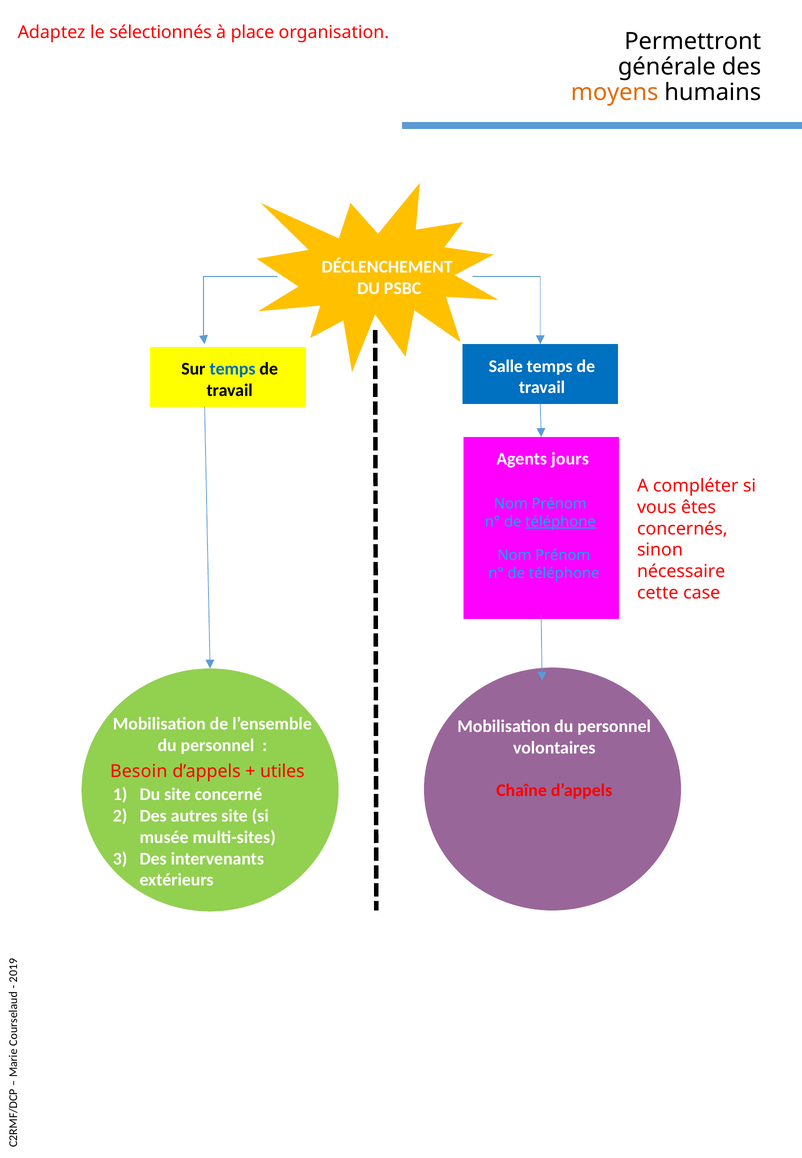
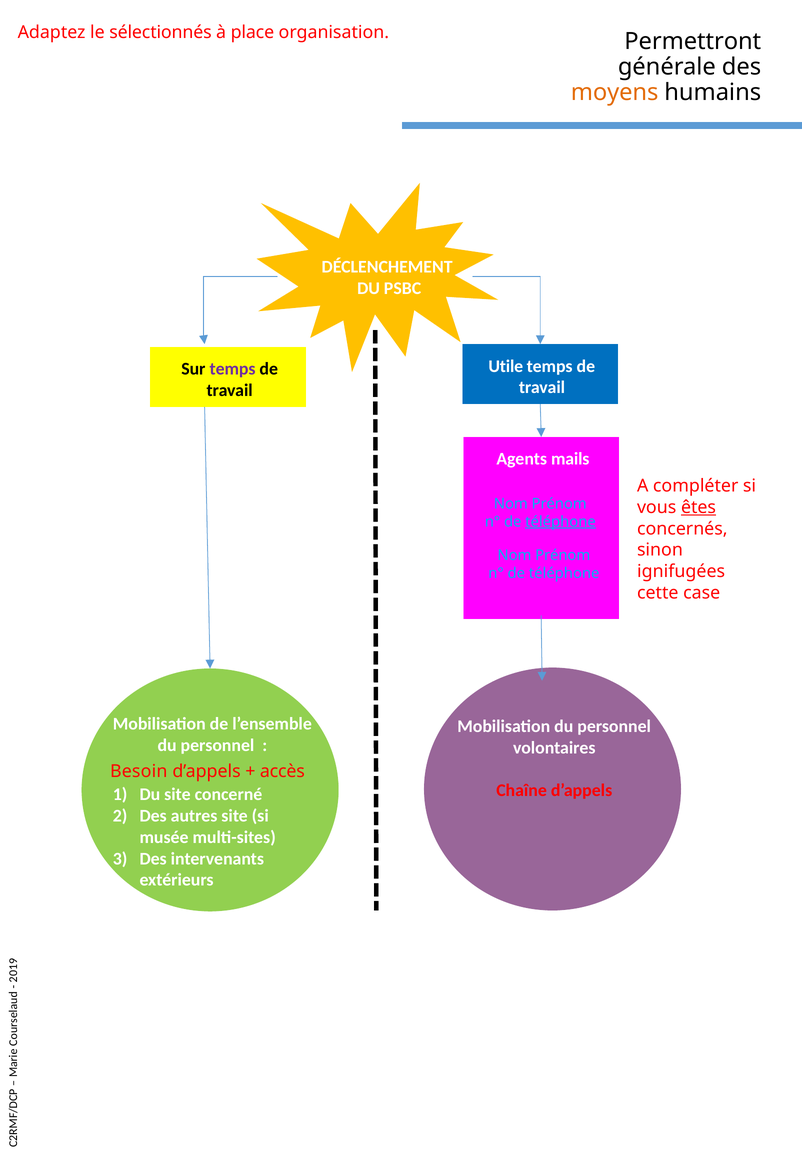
Salle: Salle -> Utile (506, 366)
temps colour: blue -> purple (233, 369)
jours: jours -> mails (570, 459)
êtes underline: none -> present (698, 508)
nécessaire: nécessaire -> ignifugées (681, 572)
utiles: utiles -> accès (282, 772)
